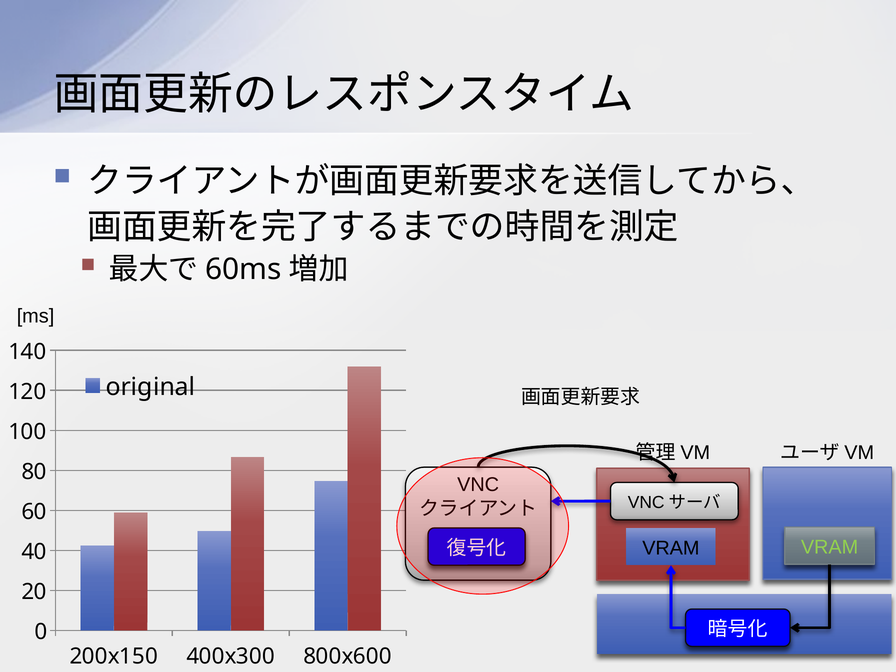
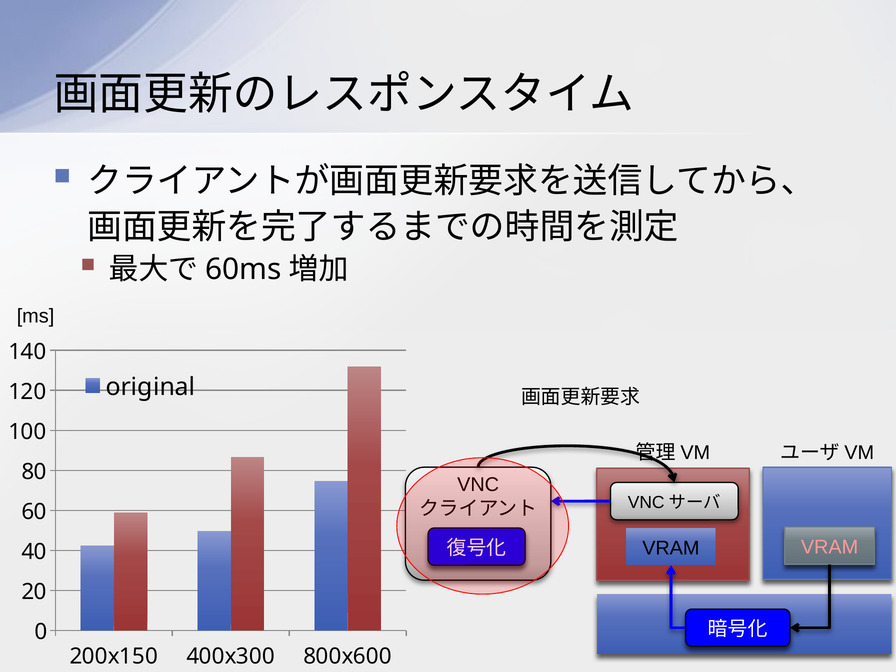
VRAM colour: light green -> pink (830, 547)
